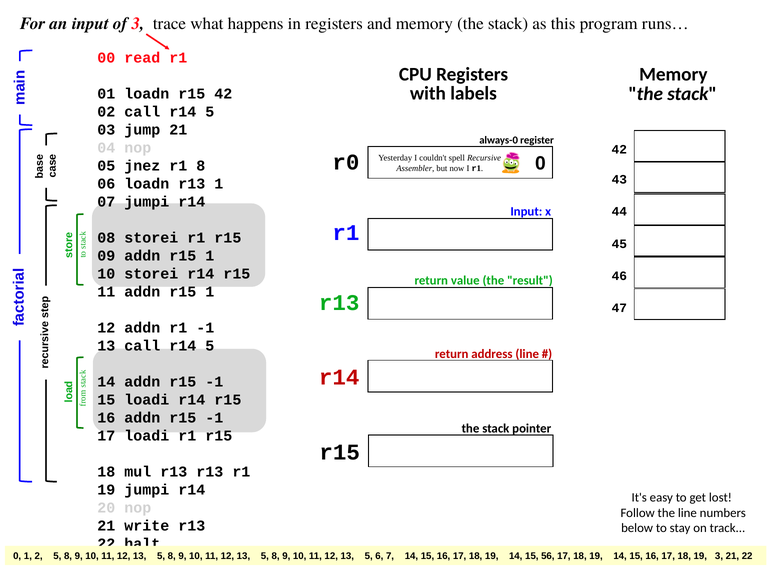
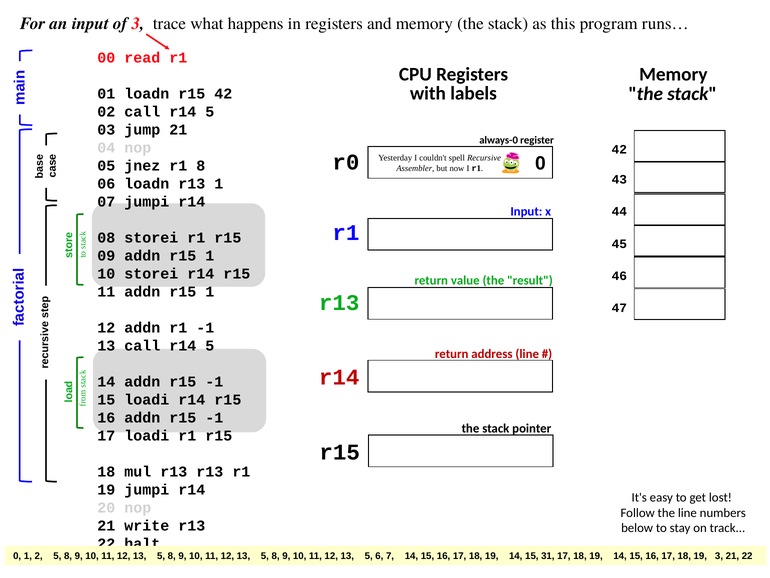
56: 56 -> 31 (548, 556)
